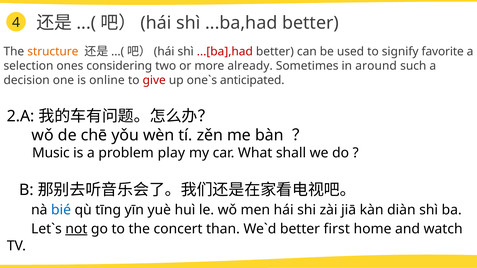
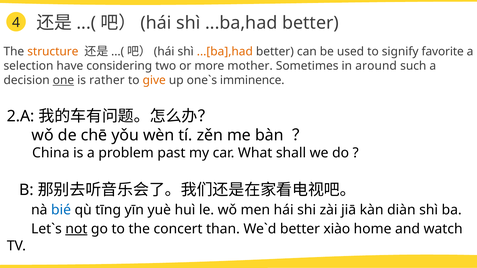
...[ba],had colour: red -> orange (225, 52)
ones: ones -> have (70, 66)
already: already -> mother (250, 66)
one underline: none -> present (63, 80)
online: online -> rather (107, 80)
give colour: red -> orange (154, 80)
anticipated: anticipated -> imminence (252, 80)
Music: Music -> China (51, 153)
play: play -> past (171, 153)
first: first -> xiào (337, 229)
